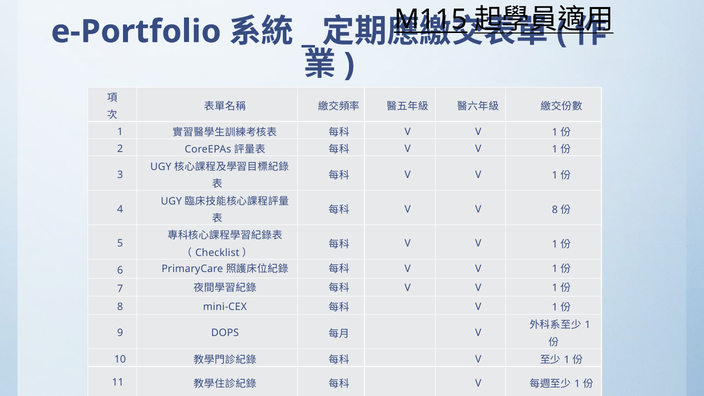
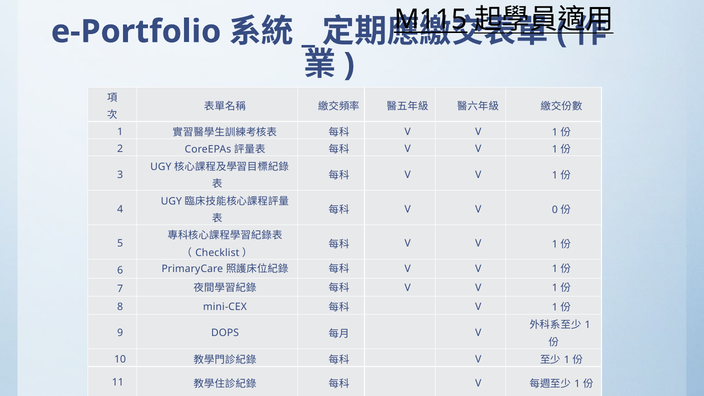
V 8: 8 -> 0 (555, 210)
